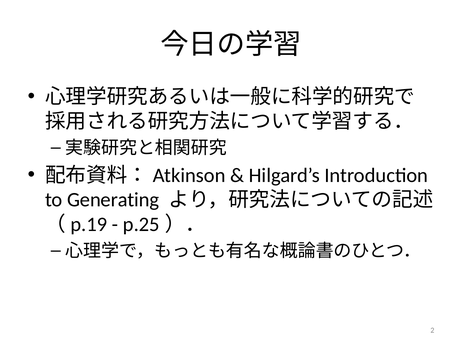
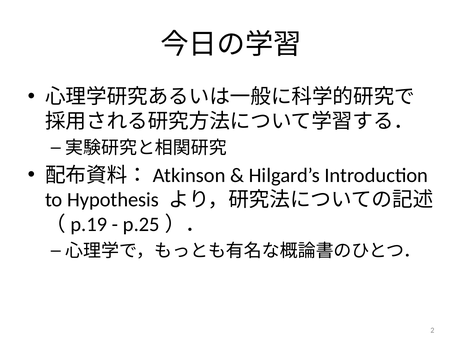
Generating: Generating -> Hypothesis (113, 200)
